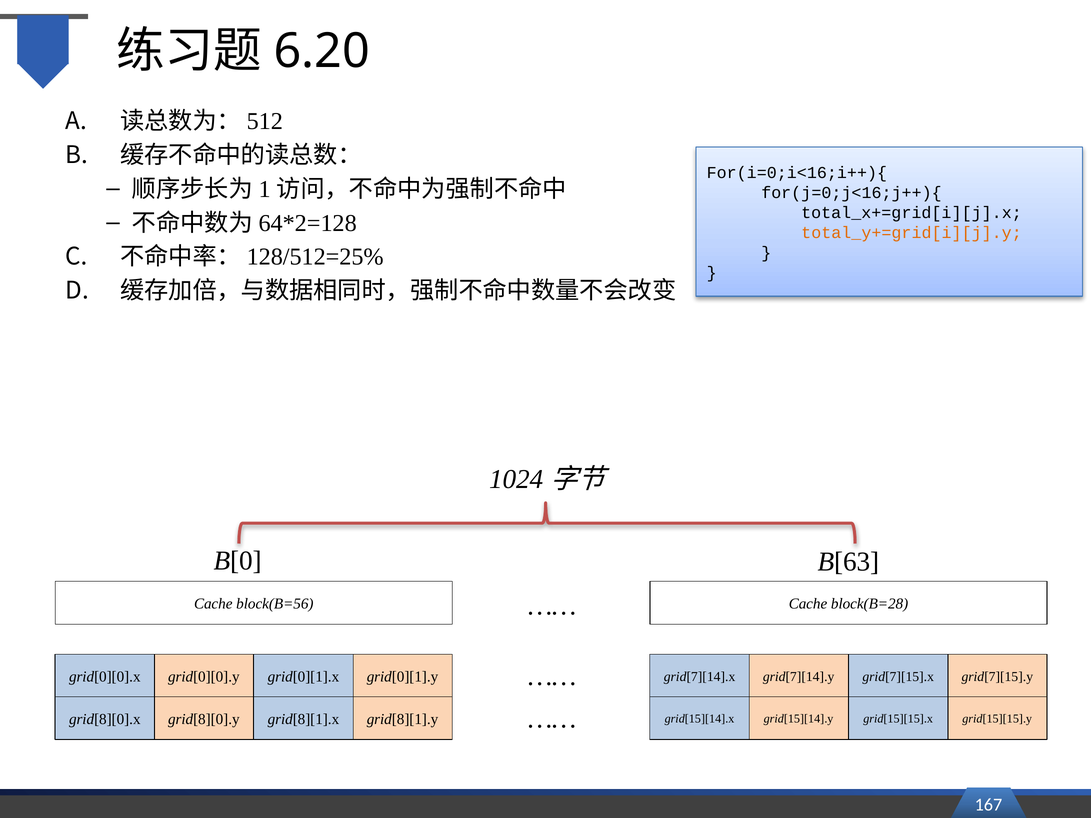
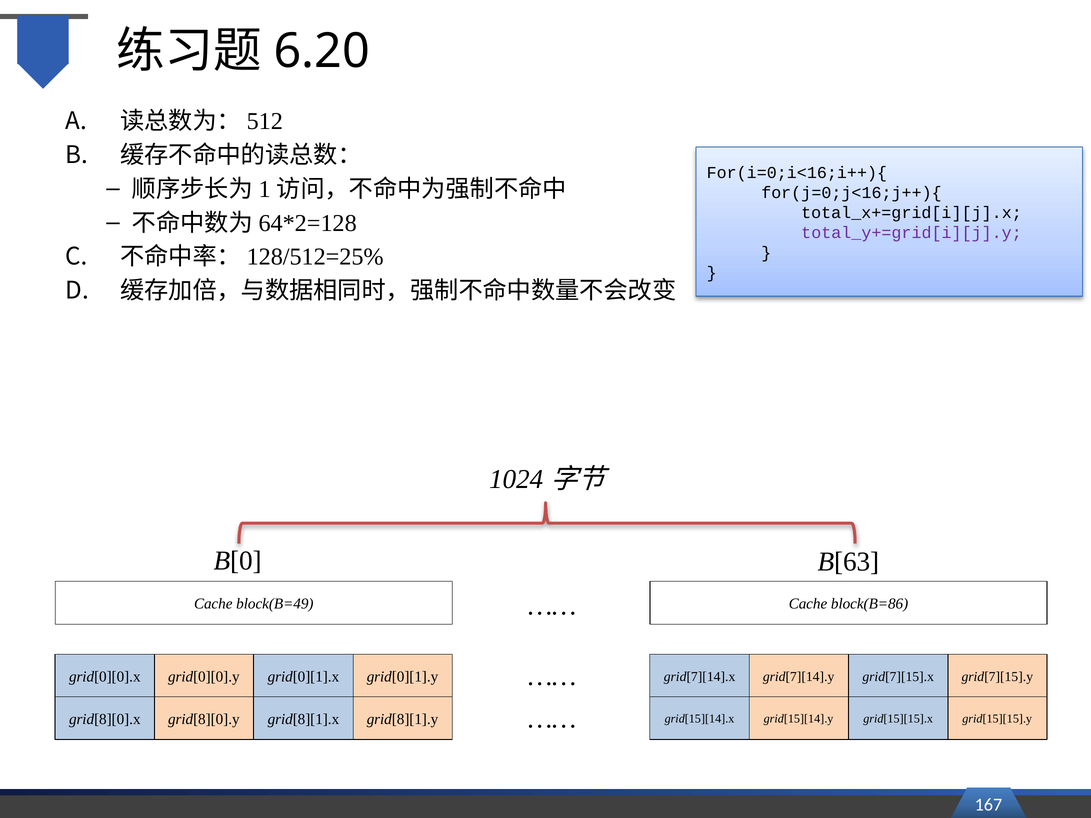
total_y+=grid[i][j].y colour: orange -> purple (912, 233)
block(B=56: block(B=56 -> block(B=49 (275, 604)
block(B=28: block(B=28 -> block(B=86 (870, 604)
